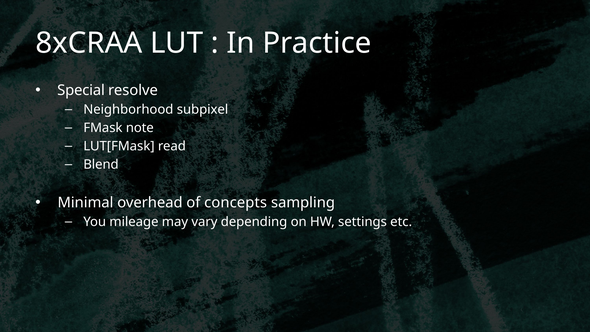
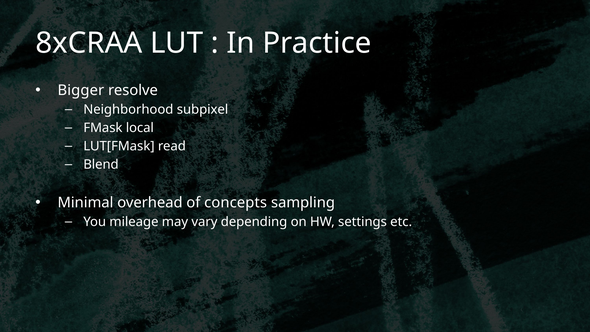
Special: Special -> Bigger (81, 90)
note: note -> local (140, 128)
